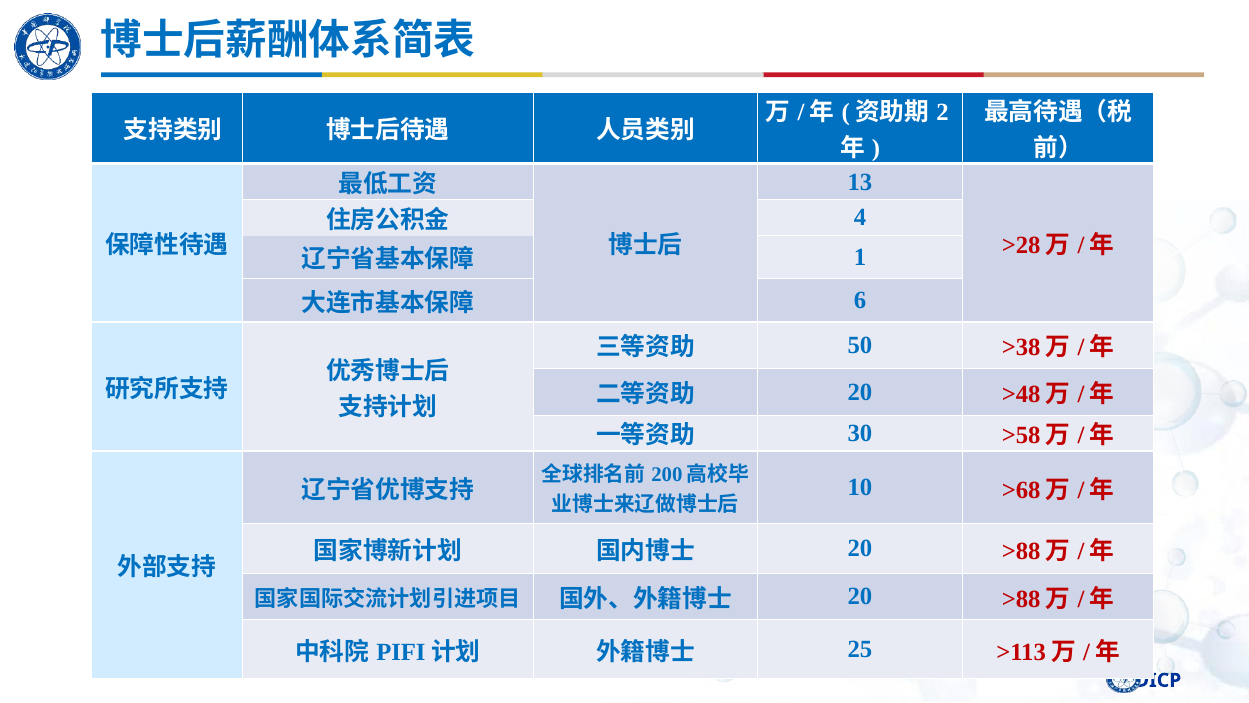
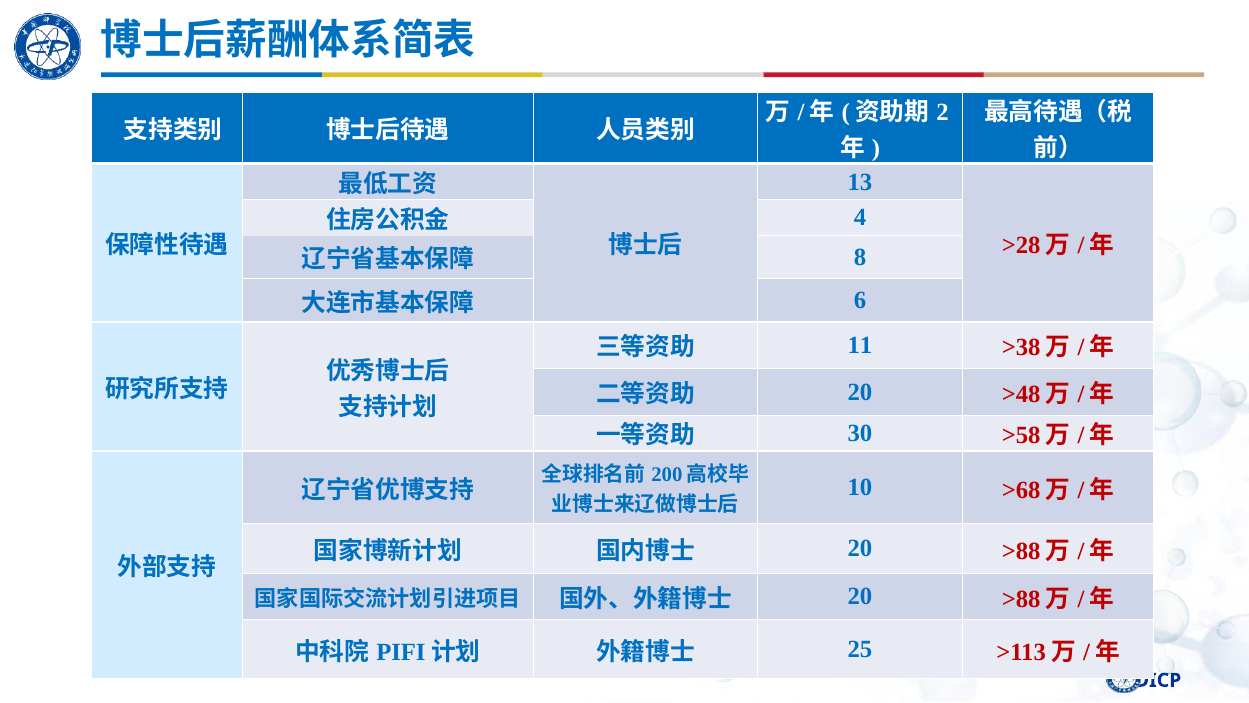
1: 1 -> 8 (860, 257)
50: 50 -> 11 (860, 345)
